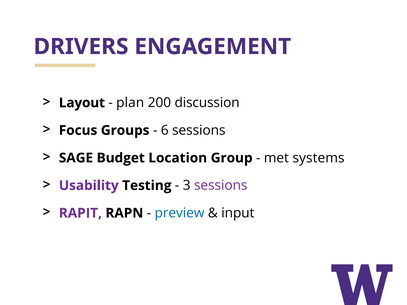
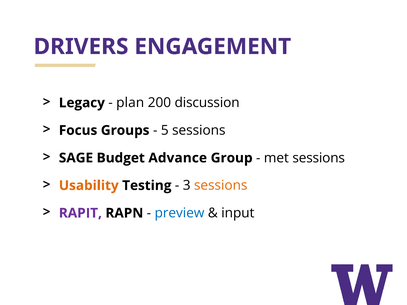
Layout: Layout -> Legacy (82, 103)
6: 6 -> 5 (165, 130)
Location: Location -> Advance (178, 158)
met systems: systems -> sessions (319, 158)
Usability colour: purple -> orange (89, 186)
sessions colour: purple -> orange (221, 186)
